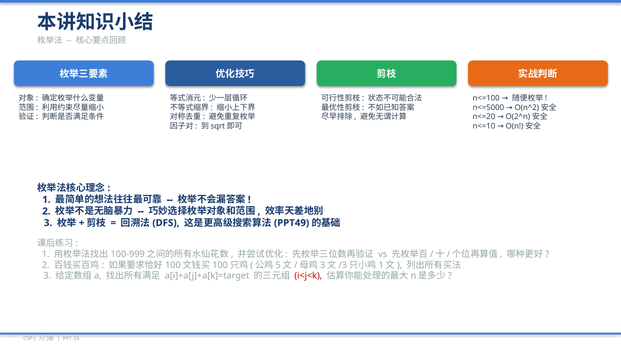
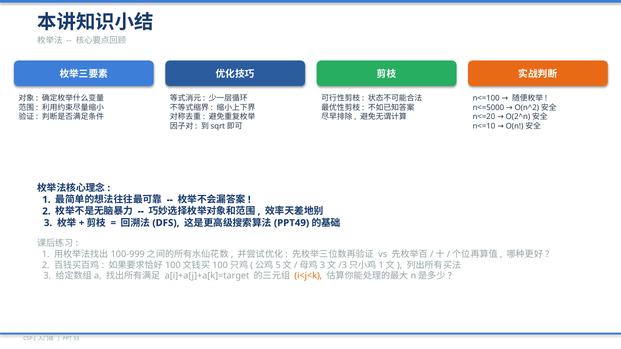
i<j<k colour: red -> orange (308, 276)
